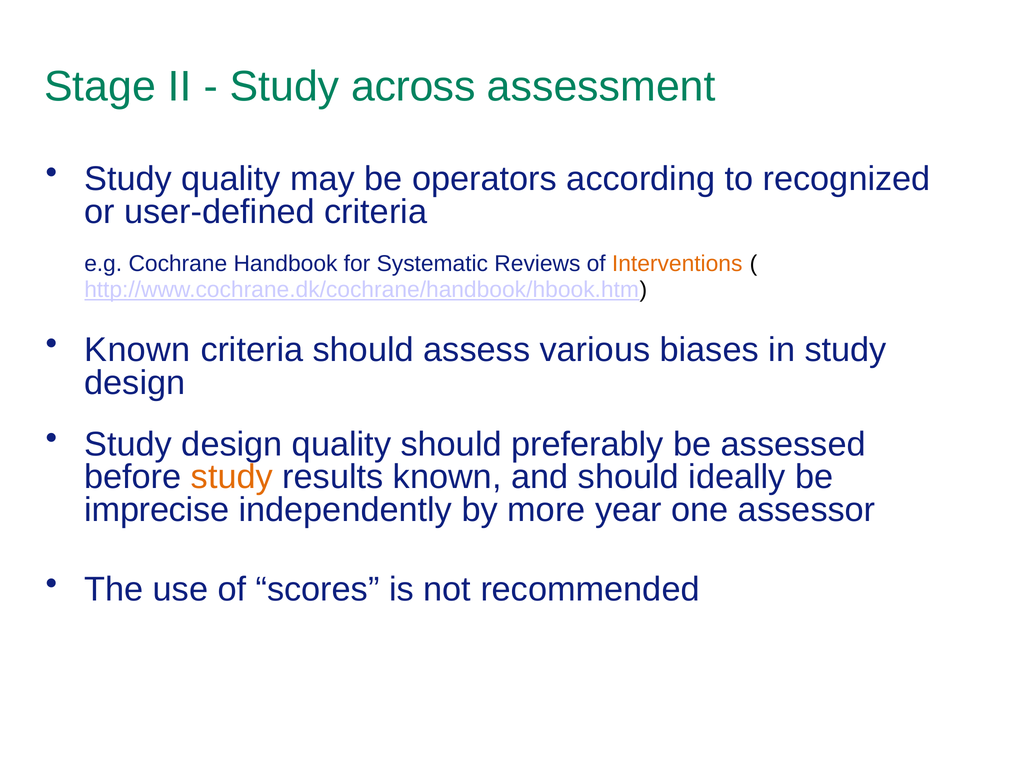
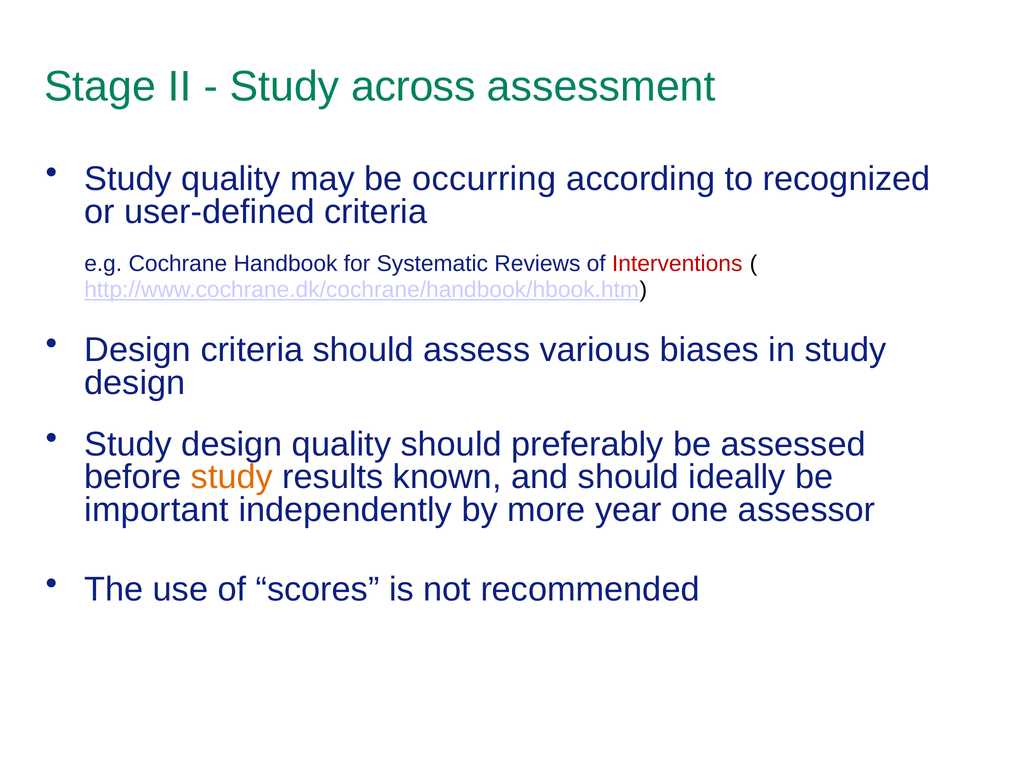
operators: operators -> occurring (484, 179)
Interventions colour: orange -> red (677, 264)
Known: Known -> Design (138, 350)
imprecise: imprecise -> important (157, 510)
